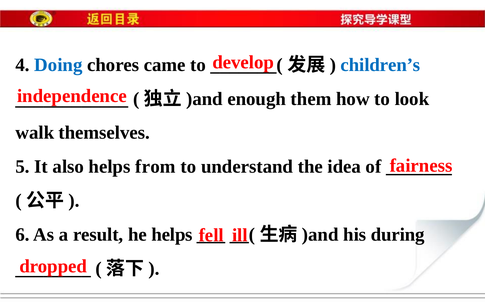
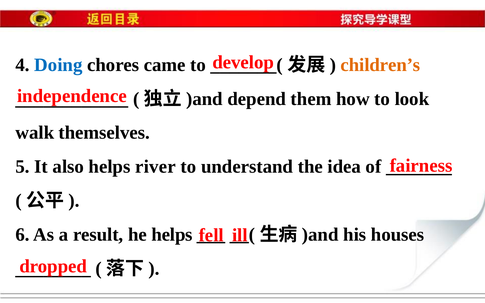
children’s colour: blue -> orange (380, 65)
enough: enough -> depend (257, 99)
from: from -> river (155, 167)
during: during -> houses (398, 235)
